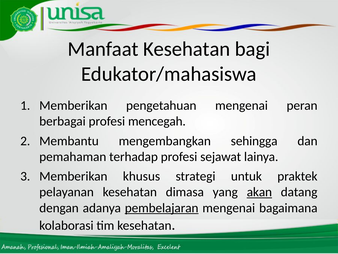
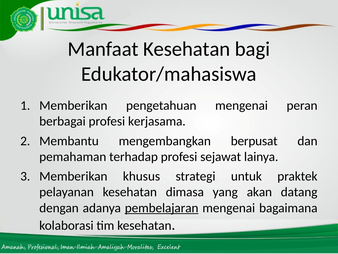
mencegah: mencegah -> kerjasama (157, 121)
sehingga: sehingga -> berpusat (254, 141)
akan underline: present -> none (259, 192)
